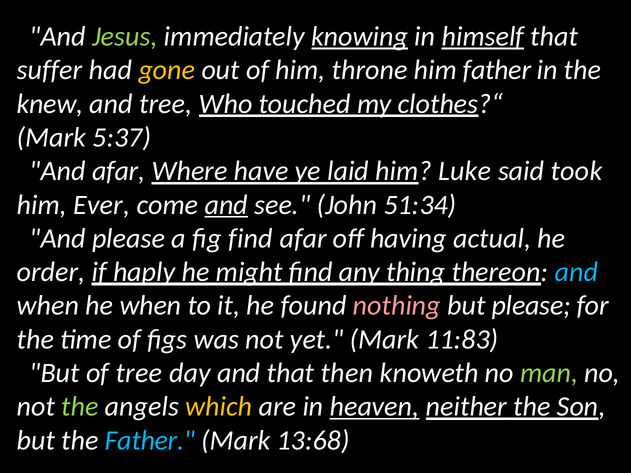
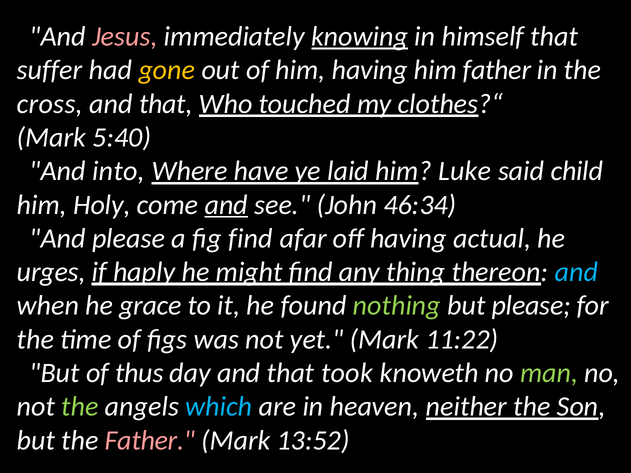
Jesus colour: light green -> pink (125, 37)
himself underline: present -> none (483, 37)
him throne: throne -> having (370, 70)
knew: knew -> cross (50, 104)
tree: tree -> that (166, 104)
5:37: 5:37 -> 5:40 (122, 138)
And afar: afar -> into (119, 171)
took: took -> child (577, 171)
Ever: Ever -> Holy (102, 205)
51:34: 51:34 -> 46:34 (420, 205)
order: order -> urges (51, 272)
he when: when -> grace (151, 306)
nothing colour: pink -> light green (397, 306)
11:83: 11:83 -> 11:22 (462, 340)
of tree: tree -> thus (139, 373)
then: then -> took (347, 373)
which colour: yellow -> light blue (219, 407)
heaven underline: present -> none (375, 407)
Father colour: light blue -> pink (150, 440)
13:68: 13:68 -> 13:52 (313, 440)
